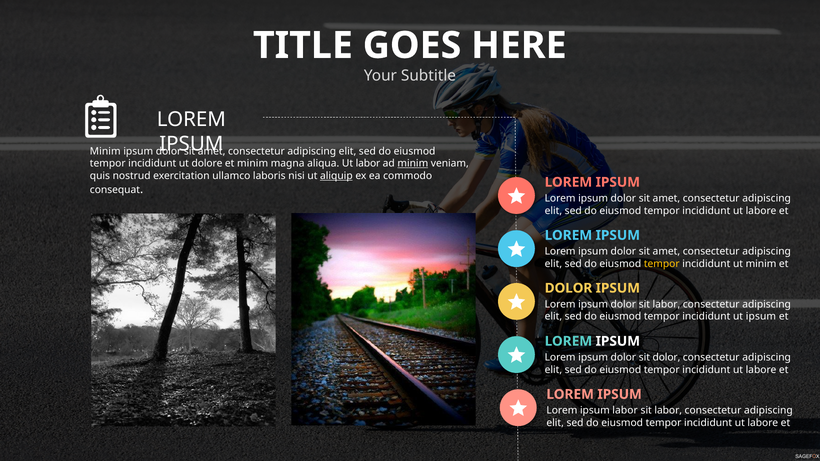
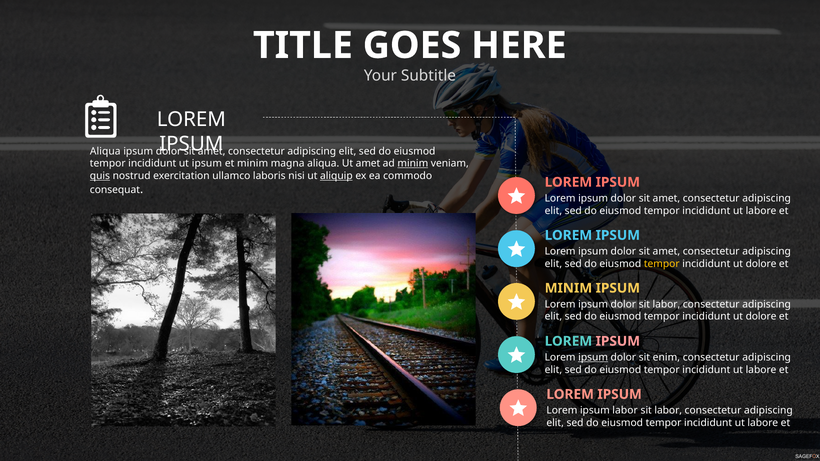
Minim: Minim -> Aliqua (105, 151)
ut dolore: dolore -> ipsum (207, 164)
Ut labor: labor -> amet (368, 164)
quis underline: none -> present (100, 176)
minim: minim -> dolore (761, 264)
DOLOR: DOLOR -> MINIM (568, 288)
ipsum: ipsum -> dolore (761, 317)
IPSUM colour: white -> pink (618, 341)
ipsum underline: none -> present (593, 358)
sit dolor: dolor -> enim (666, 358)
